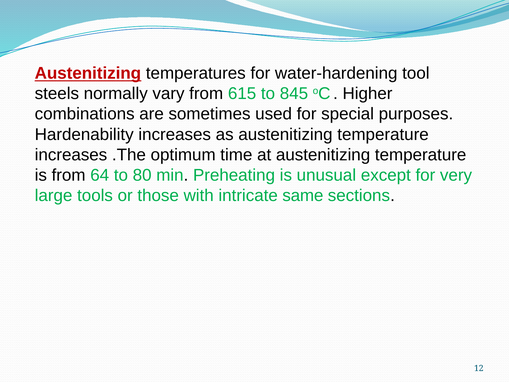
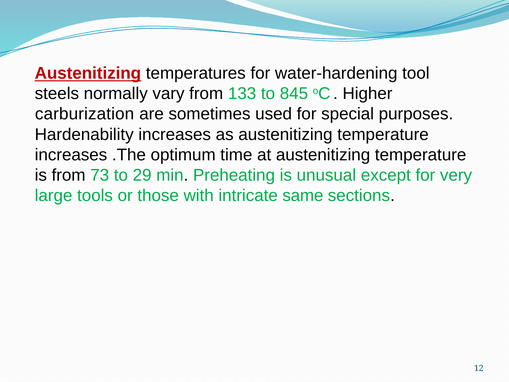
615: 615 -> 133 (242, 94)
combinations: combinations -> carburization (85, 114)
64: 64 -> 73 (100, 175)
80: 80 -> 29 (142, 175)
